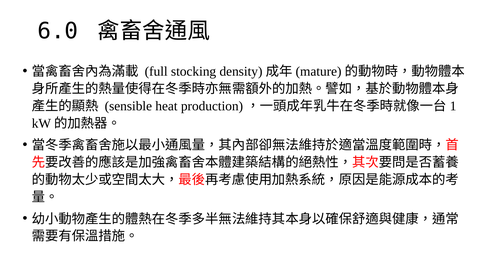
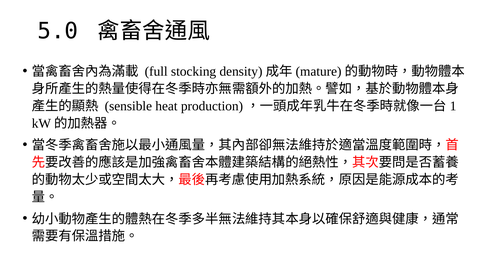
6.0: 6.0 -> 5.0 (58, 31)
